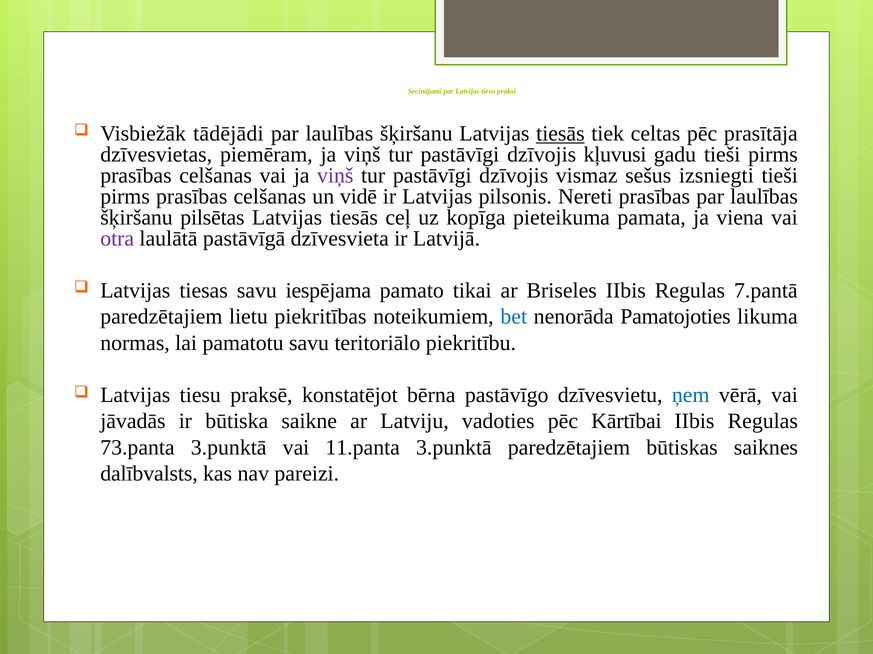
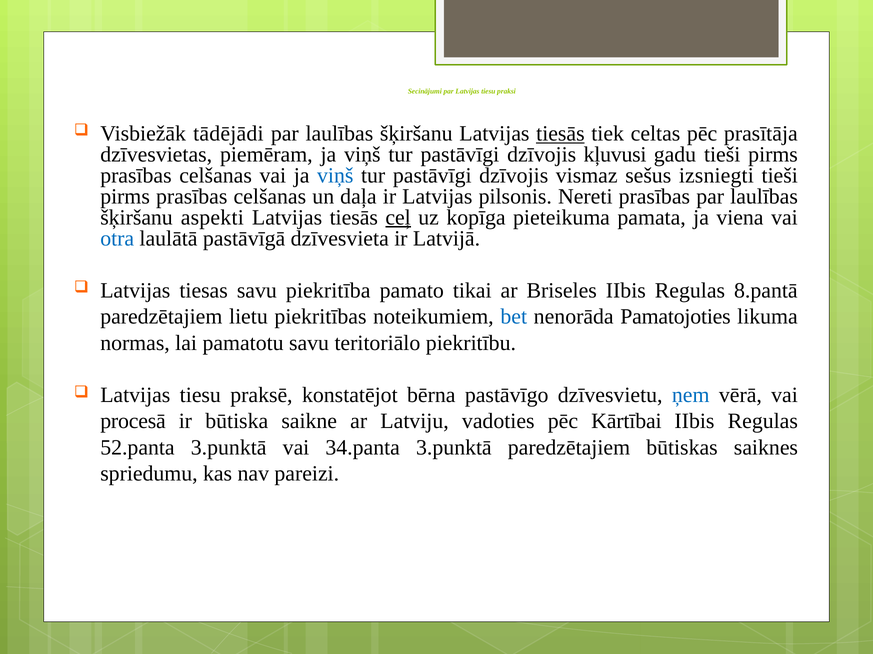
viņš colour: purple -> blue (335, 176)
vidē: vidē -> daļa (358, 197)
pilsētas: pilsētas -> aspekti (212, 218)
ceļ underline: none -> present (398, 218)
otra colour: purple -> blue (117, 239)
iespējama: iespējama -> piekritība (328, 291)
7.pantā: 7.pantā -> 8.pantā (766, 291)
jāvadās: jāvadās -> procesā (133, 422)
73.panta: 73.panta -> 52.panta (137, 448)
11.panta: 11.panta -> 34.panta (363, 448)
dalībvalsts: dalībvalsts -> spriedumu (149, 474)
